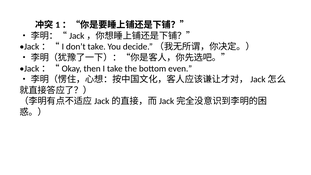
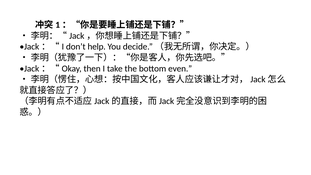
don’t take: take -> help (97, 47)
